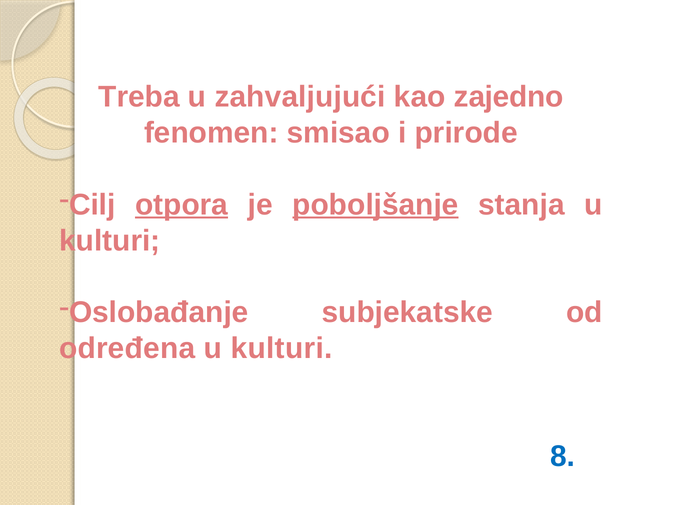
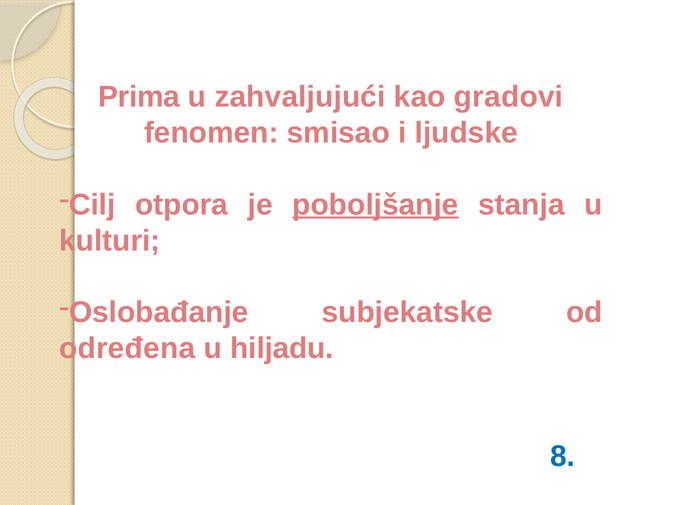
Treba: Treba -> Prima (139, 97)
zajedno: zajedno -> gradovi (509, 97)
prirode: prirode -> ljudske (466, 133)
otpora underline: present -> none (182, 205)
kulturi: kulturi -> hiljadu (282, 348)
